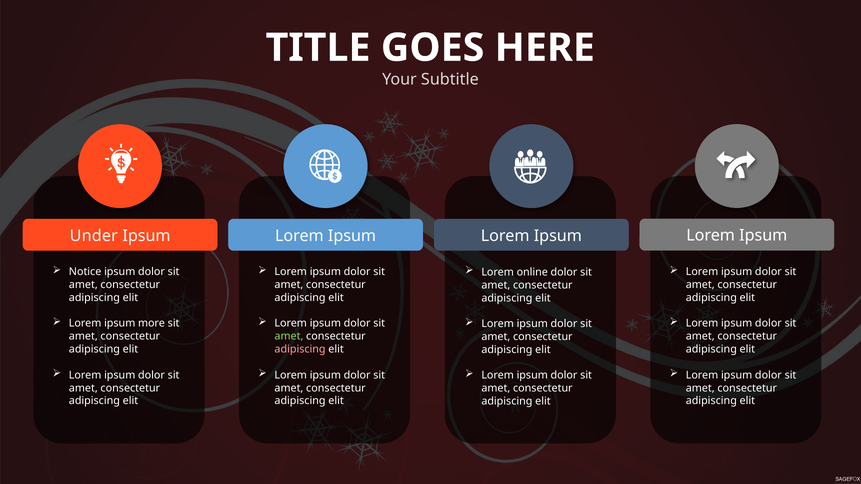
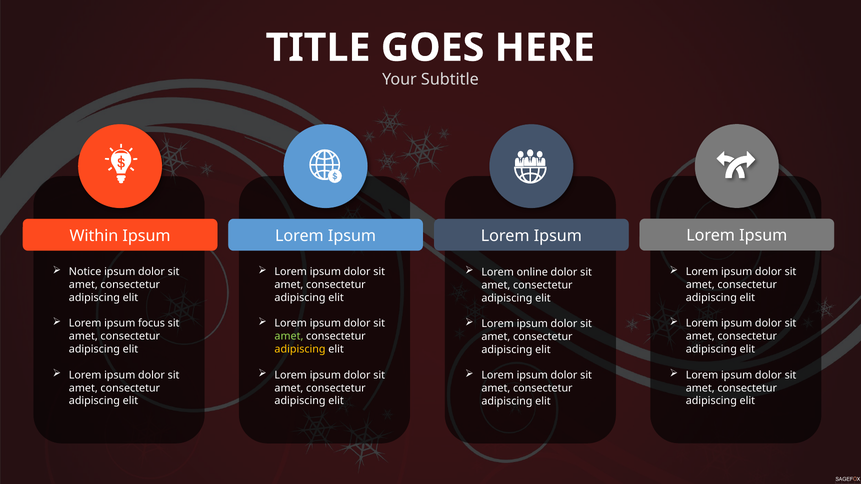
Under: Under -> Within (94, 236)
more: more -> focus (152, 324)
adipiscing colour: pink -> yellow (300, 349)
